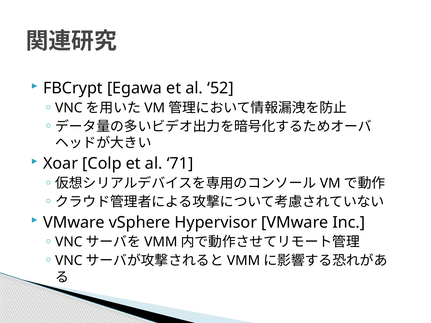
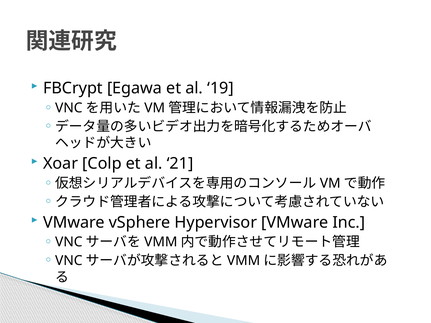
52: 52 -> 19 (220, 88)
71: 71 -> 21 (180, 164)
